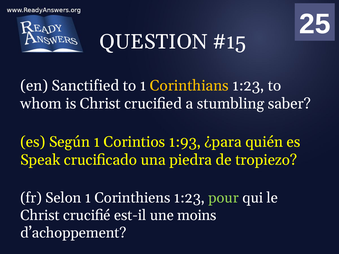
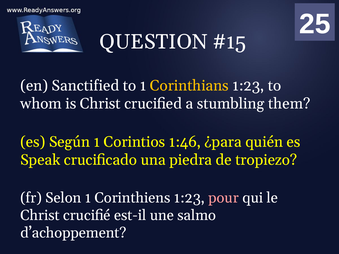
saber: saber -> them (289, 104)
1:93: 1:93 -> 1:46 (185, 142)
pour colour: light green -> pink (224, 198)
moins: moins -> salmo (197, 215)
